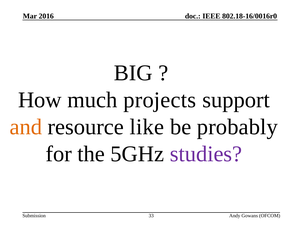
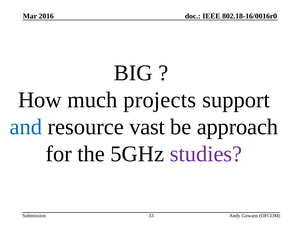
and colour: orange -> blue (26, 127)
like: like -> vast (147, 127)
probably: probably -> approach (237, 127)
